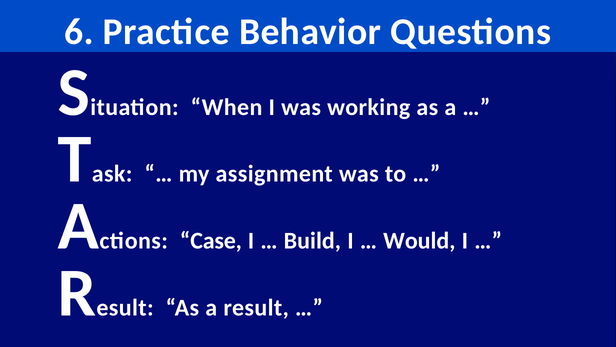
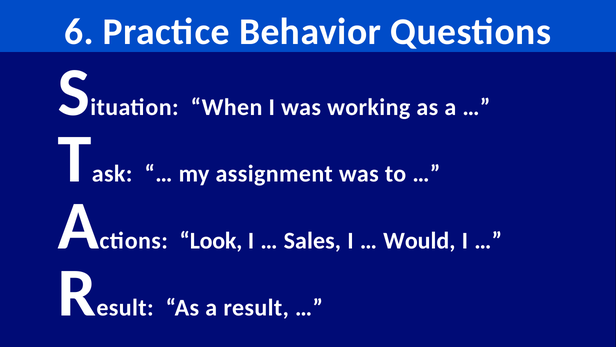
Case: Case -> Look (211, 240)
Build: Build -> Sales (312, 240)
